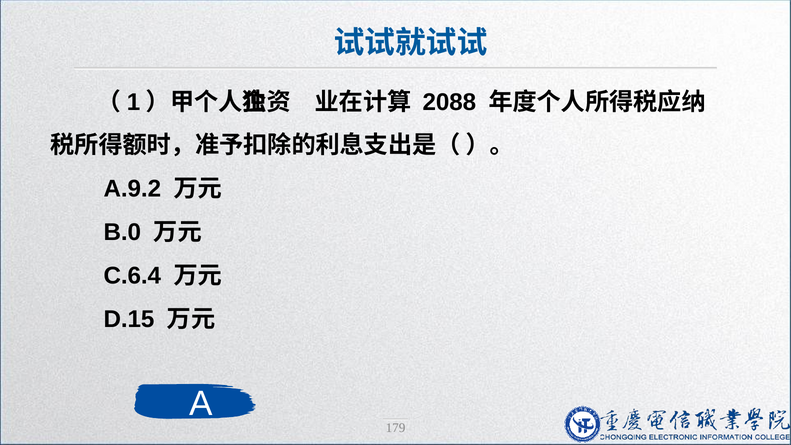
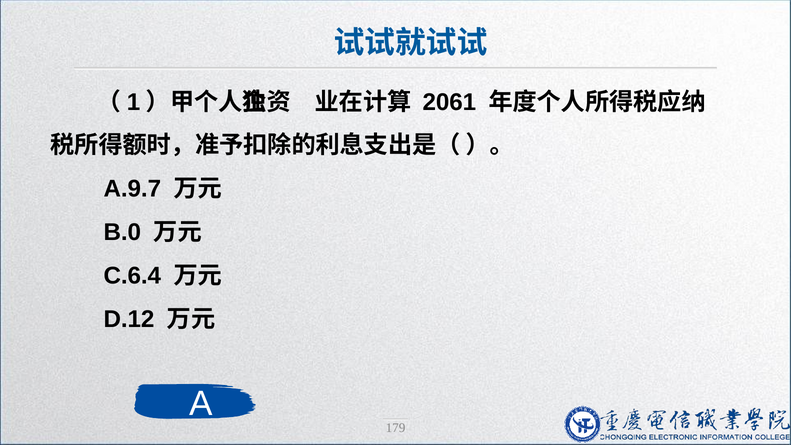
2088: 2088 -> 2061 (449, 102)
A.9.2: A.9.2 -> A.9.7 (132, 189)
D.15: D.15 -> D.12 (129, 319)
